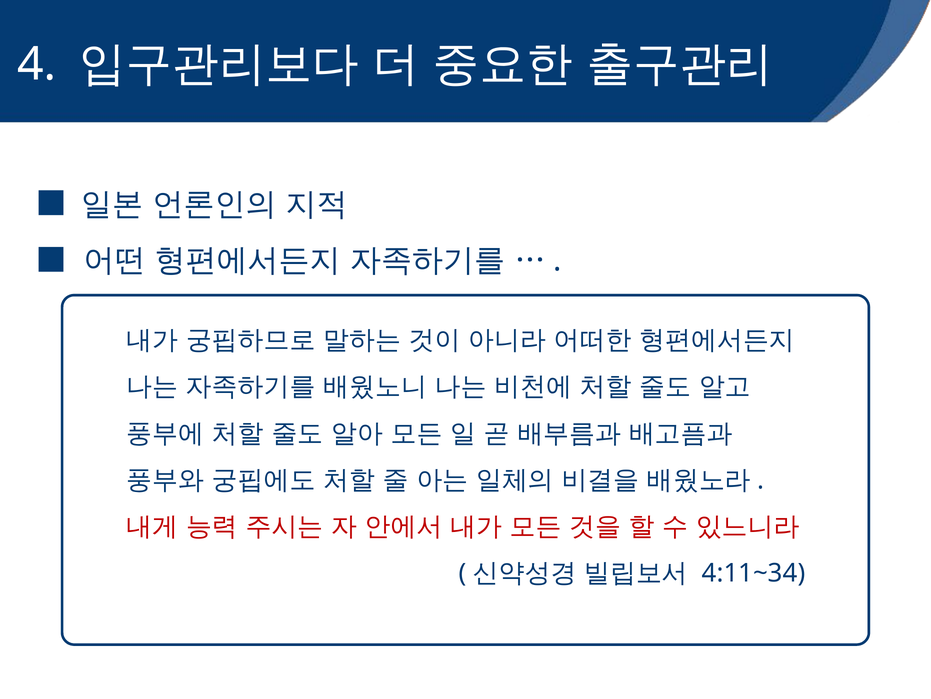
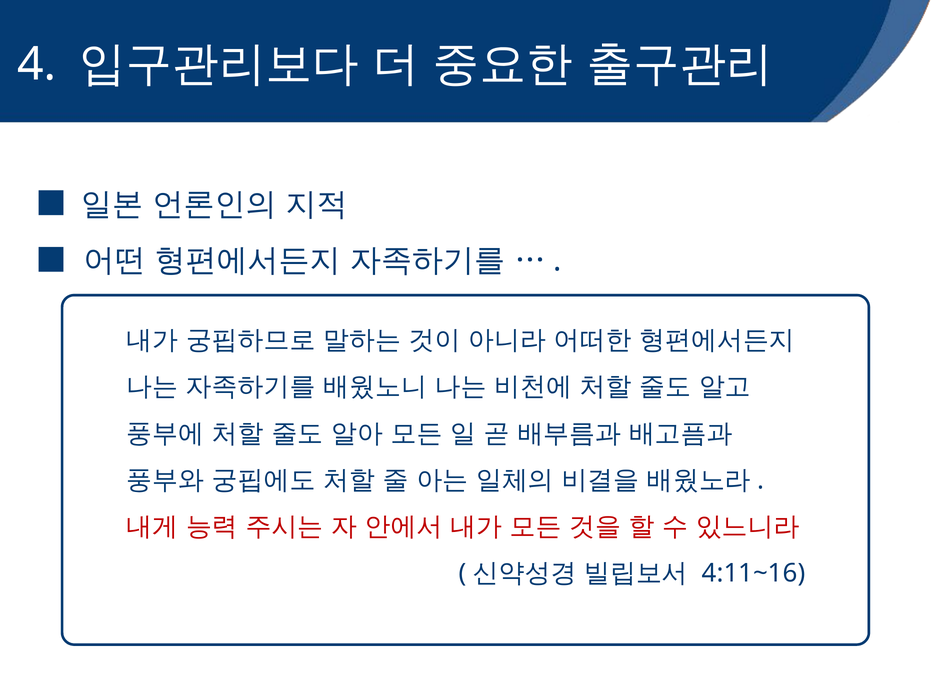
4:11~34: 4:11~34 -> 4:11~16 (754, 573)
